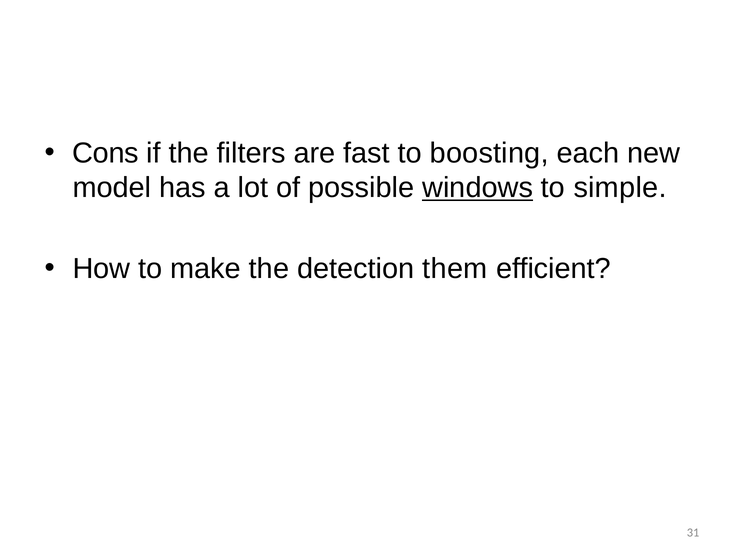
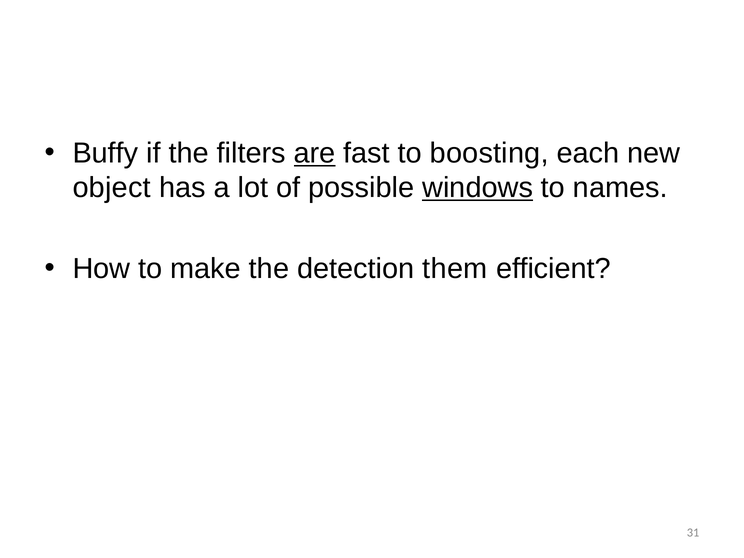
Cons: Cons -> Buffy (105, 153)
are underline: none -> present (315, 153)
model: model -> object (112, 188)
simple: simple -> names (620, 188)
